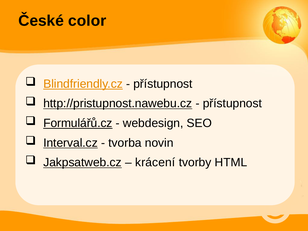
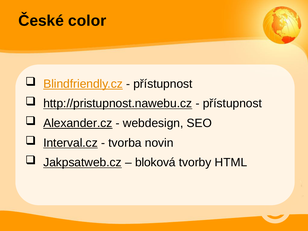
Formulářů.cz: Formulářů.cz -> Alexander.cz (78, 123)
krácení: krácení -> bloková (155, 162)
